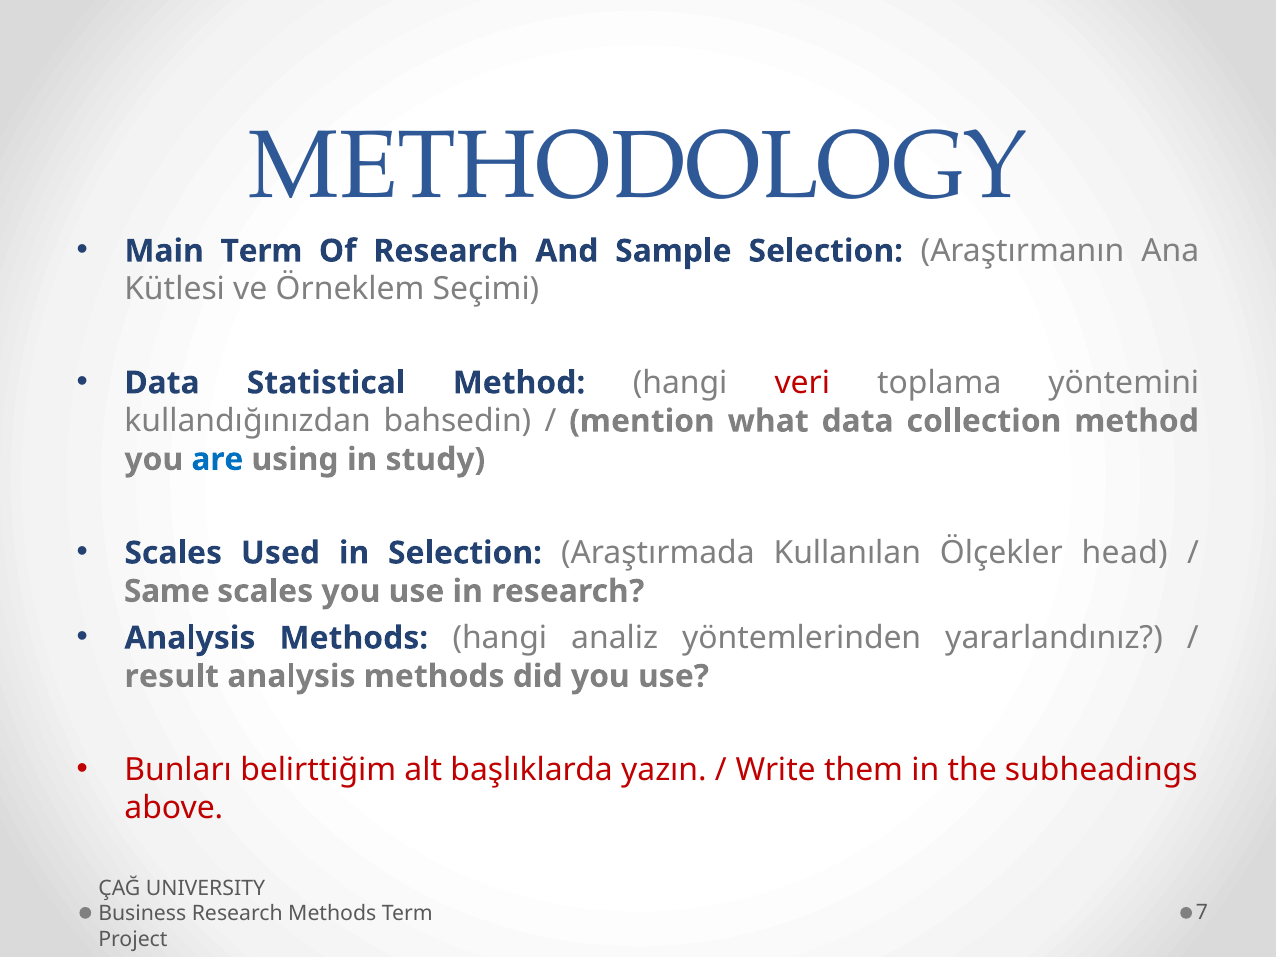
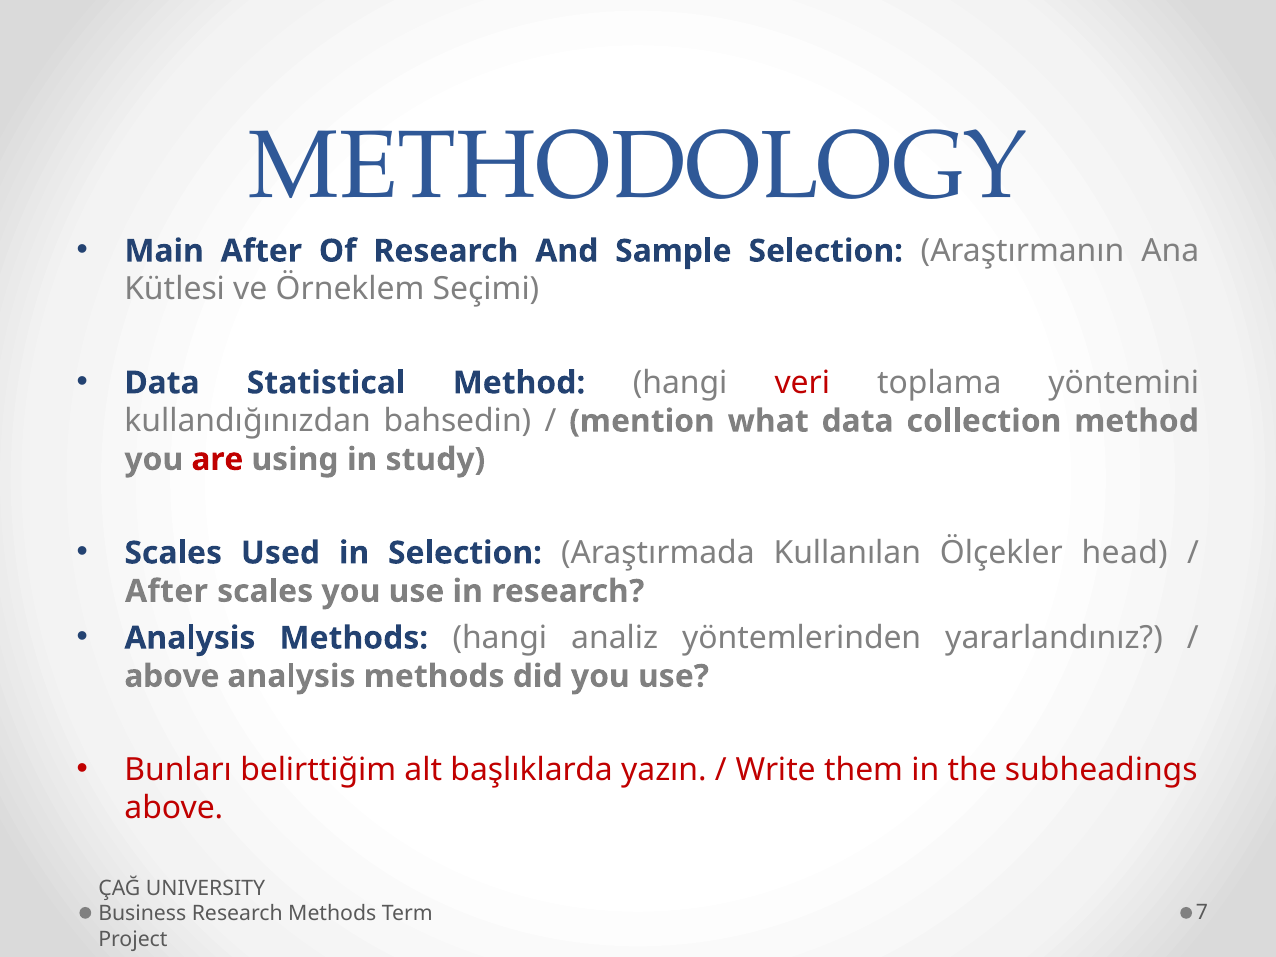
Main Term: Term -> After (261, 251)
are colour: blue -> red (217, 459)
Same: Same -> After (166, 591)
result: result -> above (172, 676)
